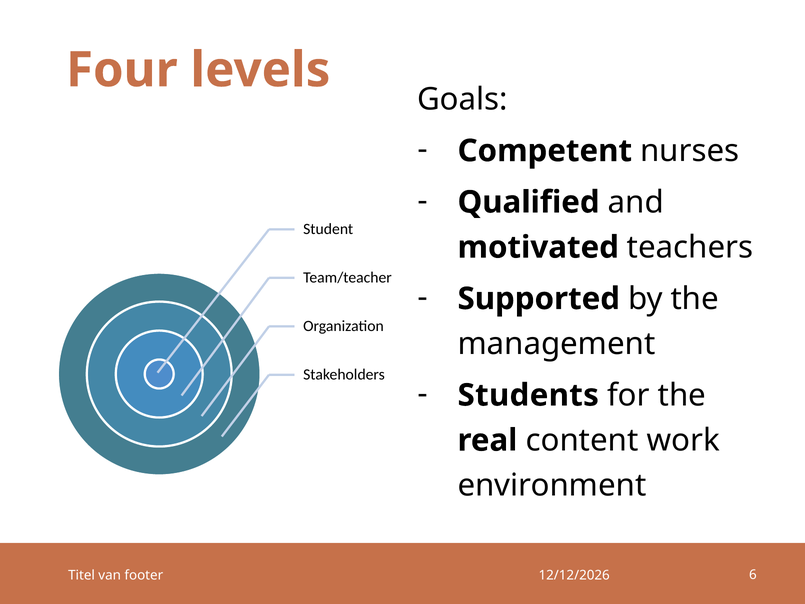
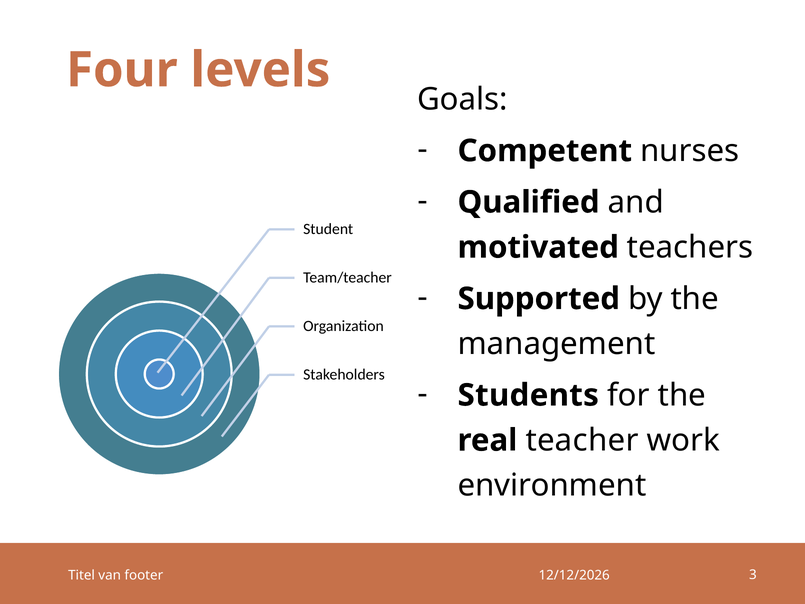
content: content -> teacher (582, 440)
6: 6 -> 3 (753, 574)
